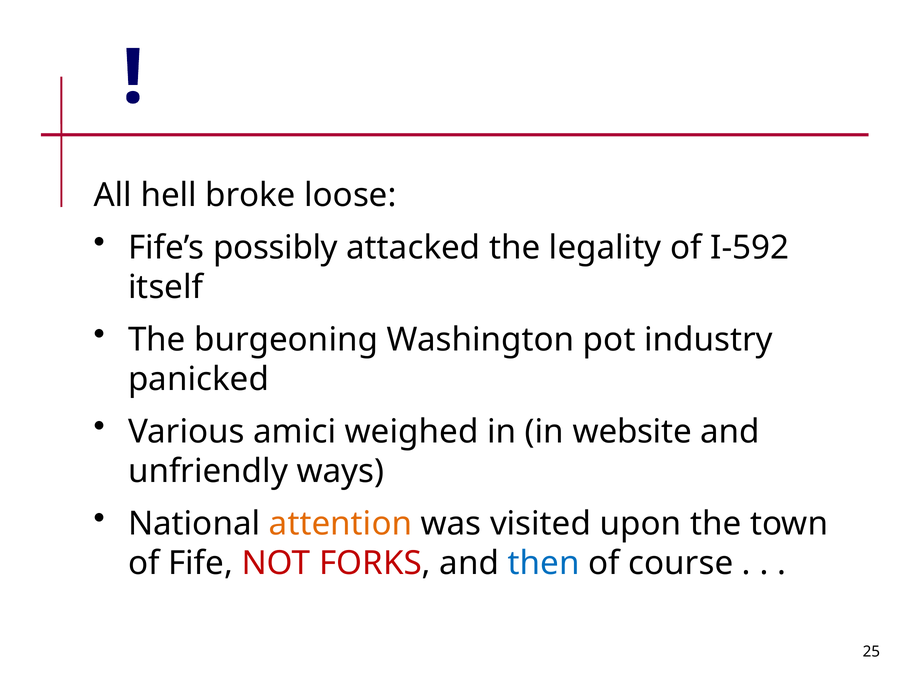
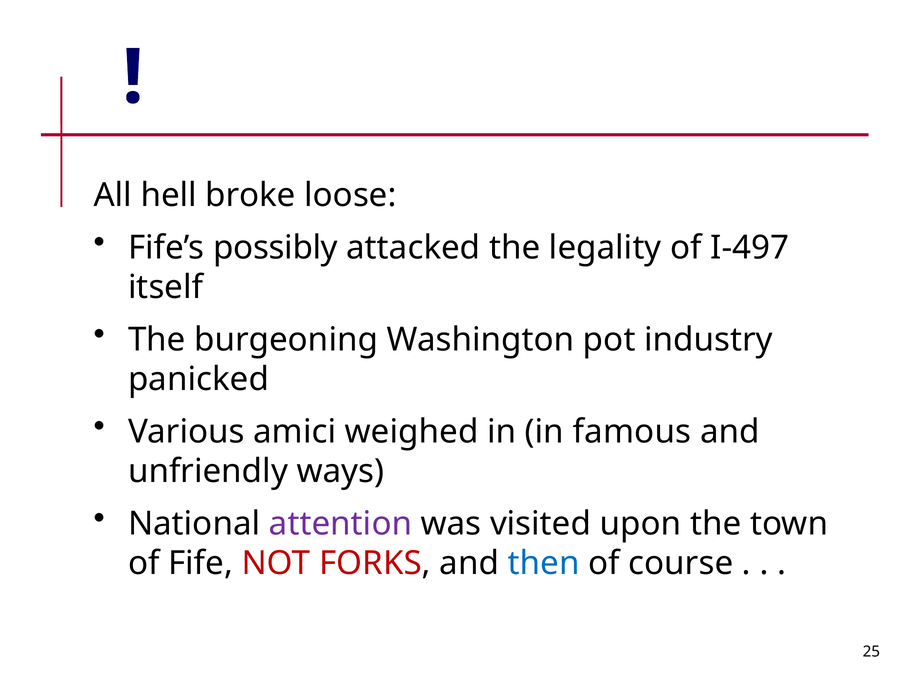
I-592: I-592 -> I-497 (750, 248)
website: website -> famous (632, 432)
attention colour: orange -> purple (341, 524)
